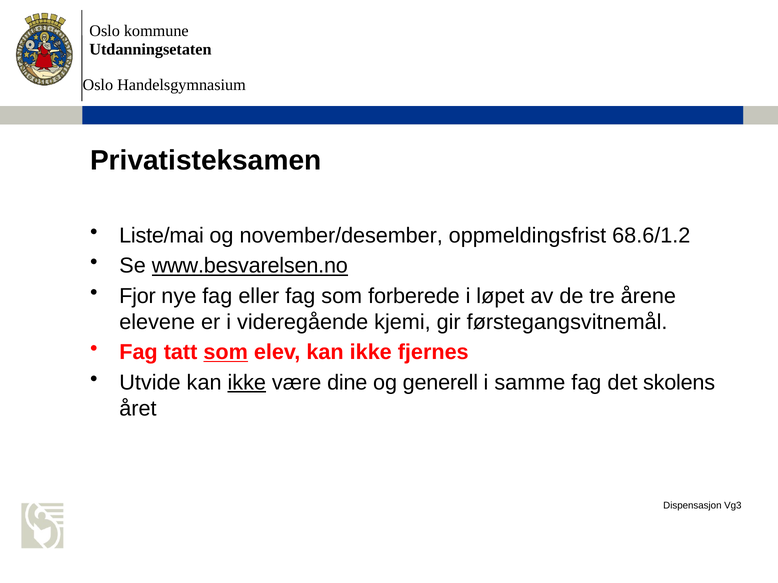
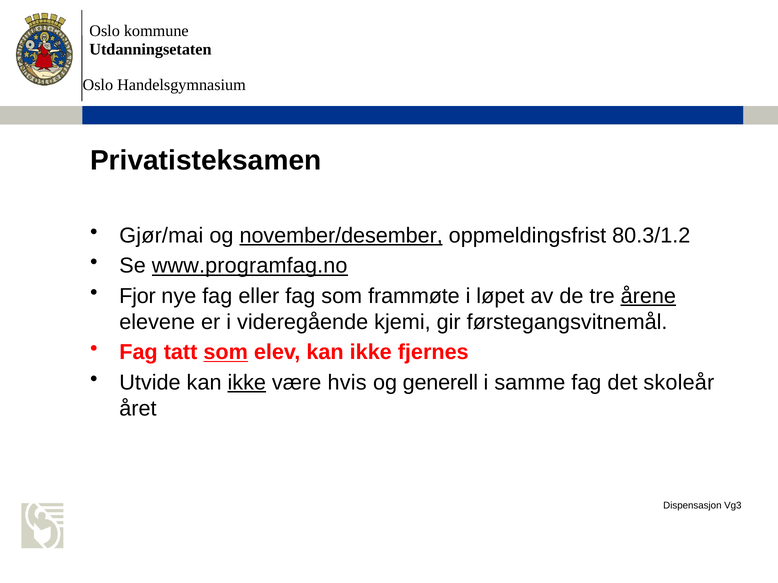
Liste/mai: Liste/mai -> Gjør/mai (161, 236)
november/desember underline: none -> present (341, 236)
68.6/1.2: 68.6/1.2 -> 80.3/1.2 (651, 236)
www.besvarelsen.no: www.besvarelsen.no -> www.programfag.no (250, 266)
forberede: forberede -> frammøte (414, 296)
årene underline: none -> present (648, 296)
dine: dine -> hvis (347, 383)
skolens: skolens -> skoleår (679, 383)
